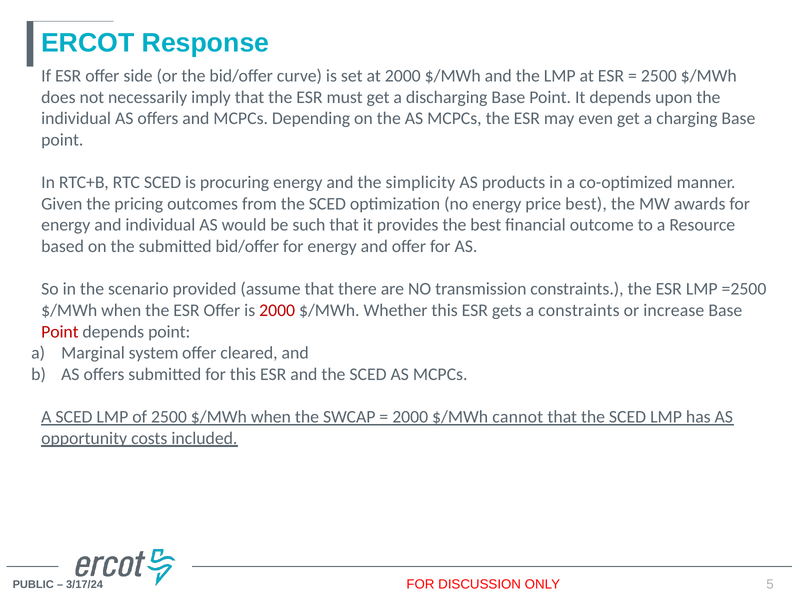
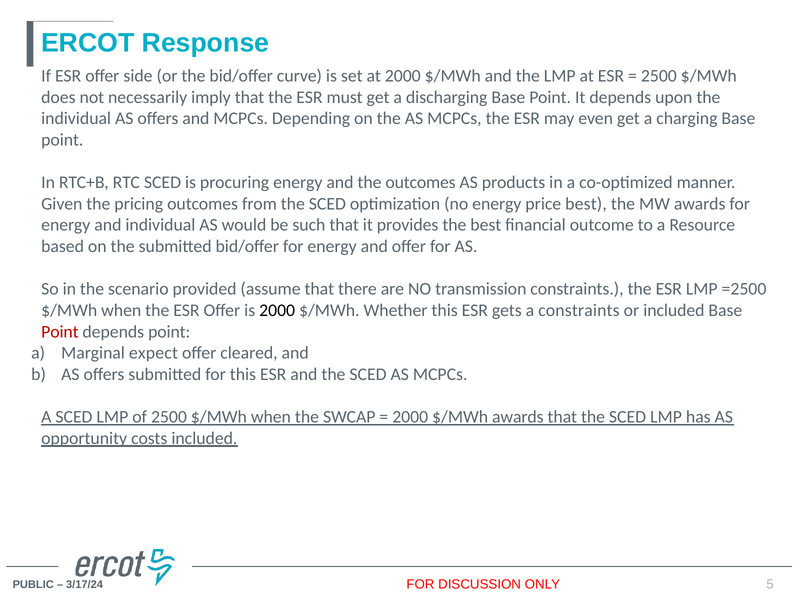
the simplicity: simplicity -> outcomes (421, 182)
2000 colour: red -> black (277, 310)
or increase: increase -> included (674, 310)
system: system -> expect (153, 353)
$/MWh cannot: cannot -> awards (518, 417)
